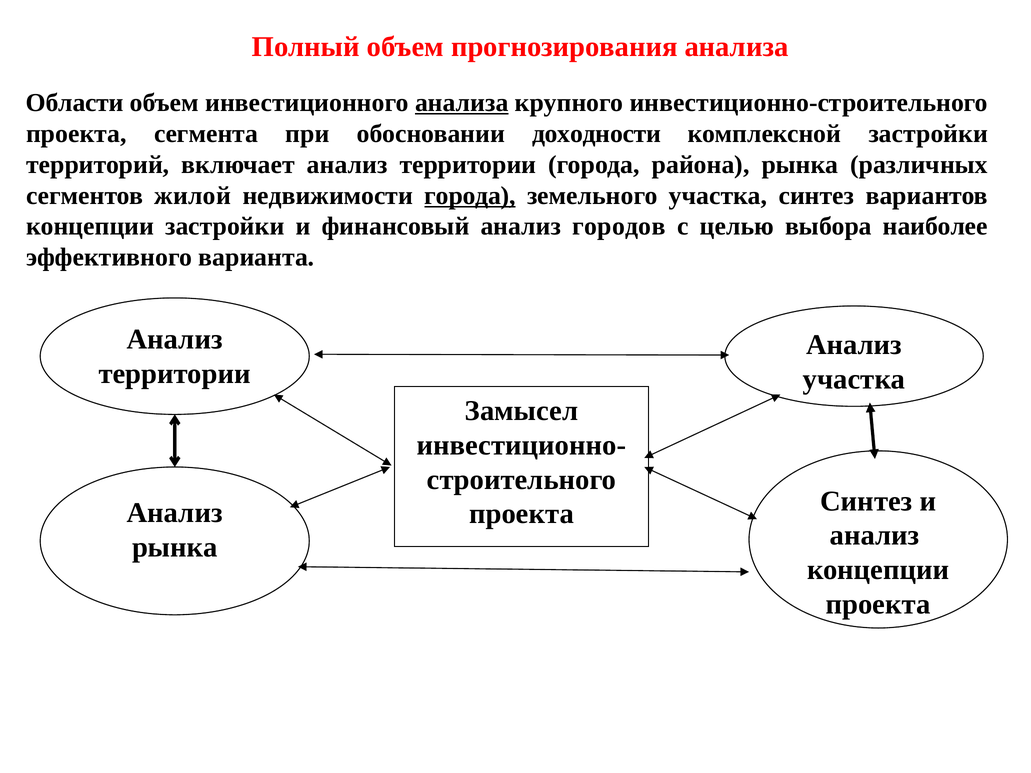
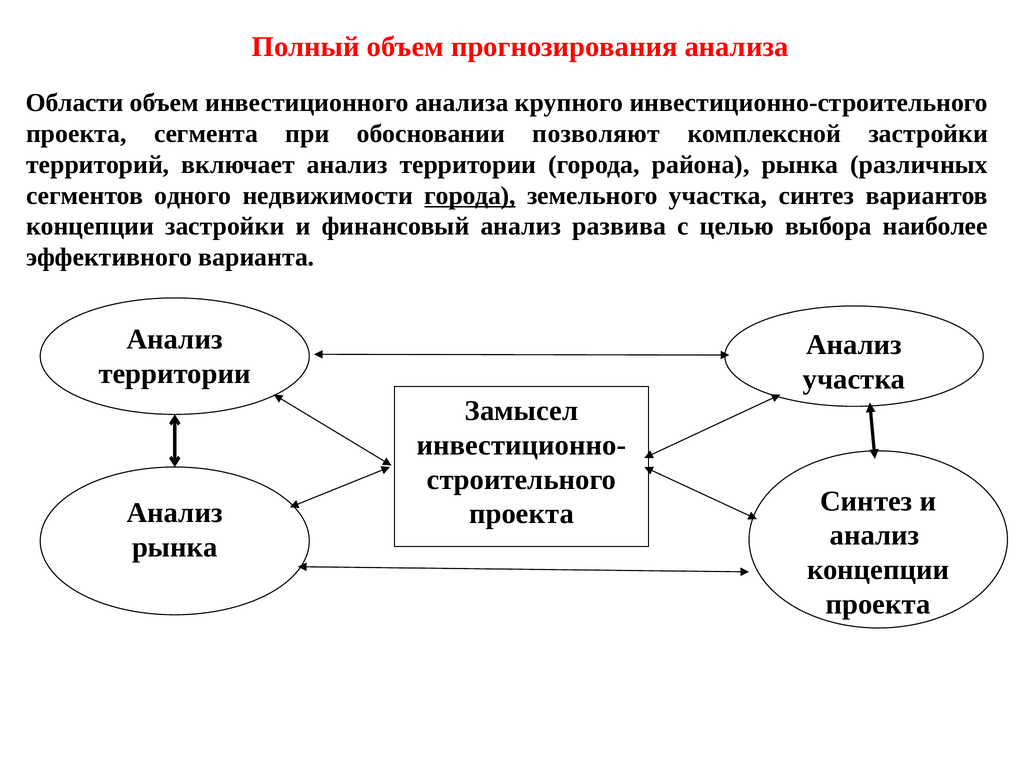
анализа underline: present -> none (462, 103)
доходности: доходности -> позволяют (596, 134)
жилой: жилой -> одного (193, 196)
городов: городов -> развива (619, 227)
